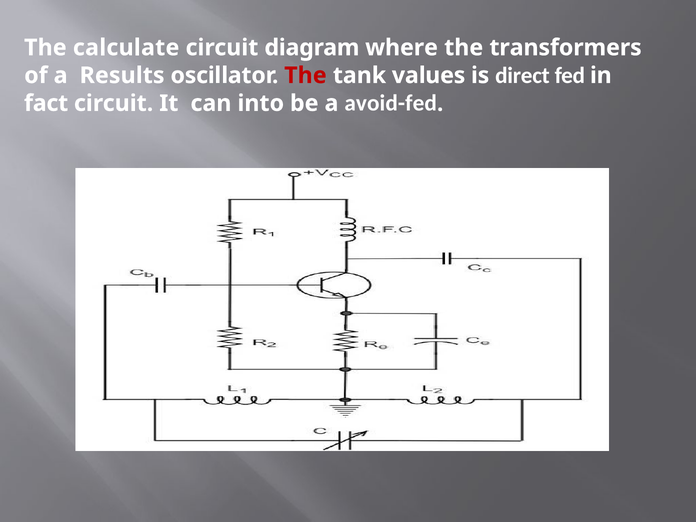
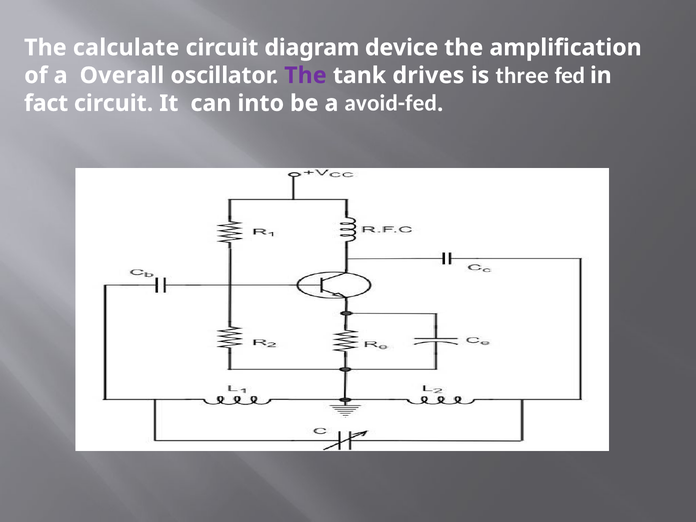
where: where -> device (402, 48)
transformers: transformers -> amplification (566, 48)
Results: Results -> Overall (122, 75)
The colour: red -> purple (305, 75)
values: values -> drives (428, 75)
direct: direct -> three (522, 75)
